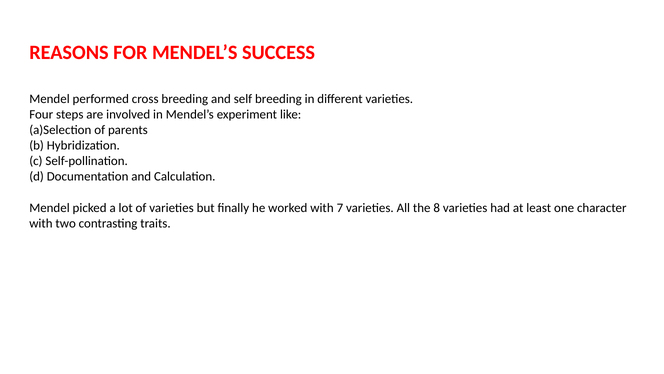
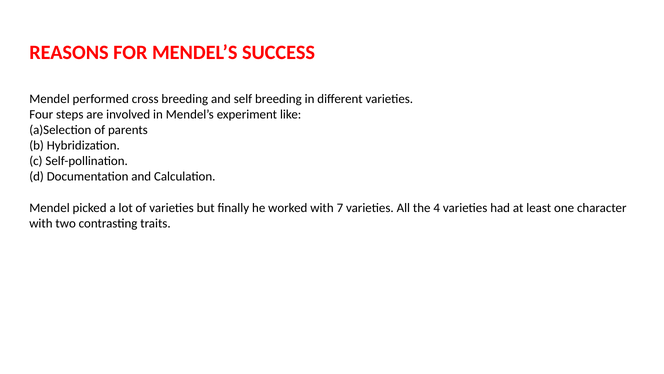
8: 8 -> 4 (437, 207)
